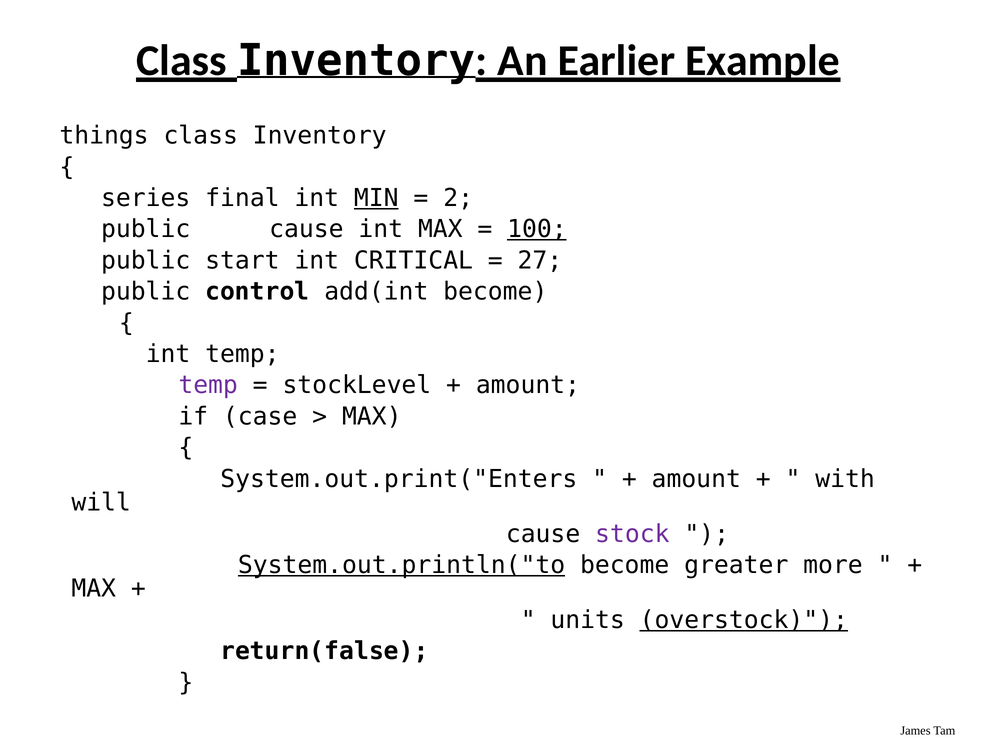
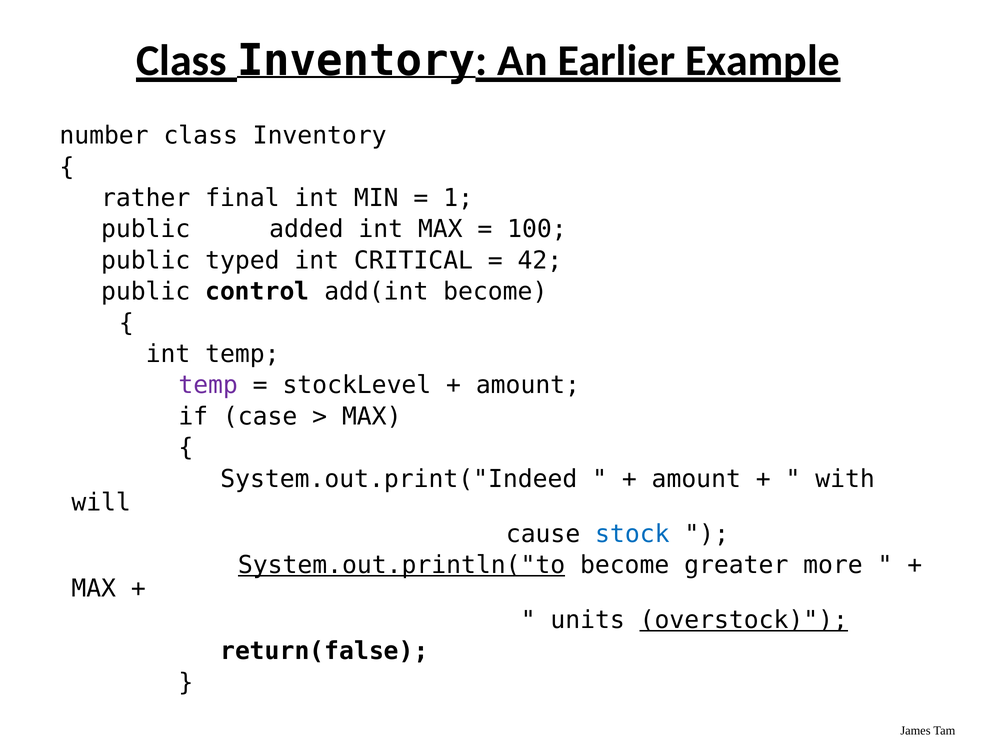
things: things -> number (104, 136)
series: series -> rather (146, 198)
MIN underline: present -> none (376, 198)
2: 2 -> 1 (458, 198)
public cause: cause -> added (306, 229)
100 underline: present -> none (537, 229)
start: start -> typed (242, 260)
27: 27 -> 42 (540, 260)
System.out.print("Enters: System.out.print("Enters -> System.out.print("Indeed (399, 479)
stock colour: purple -> blue (632, 534)
